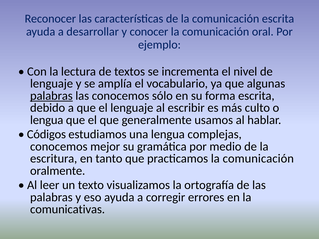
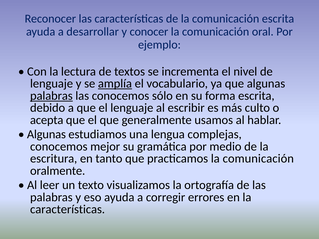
amplía underline: none -> present (115, 84)
lengua: lengua -> acepta (47, 120)
Códigos: Códigos -> Algunas (46, 135)
comunicativas: comunicativas -> características (68, 210)
